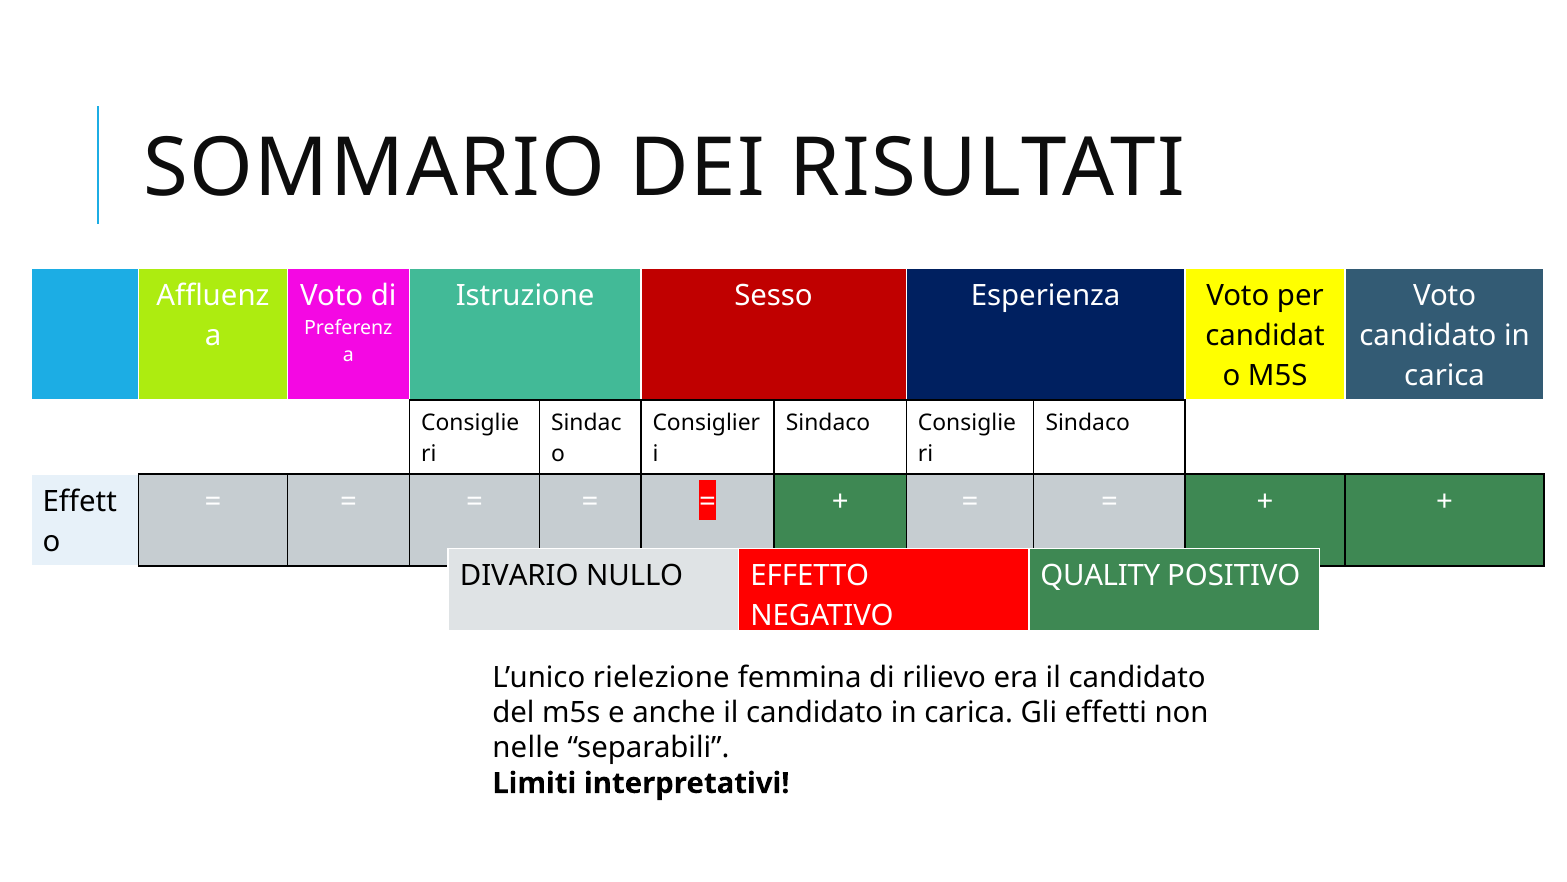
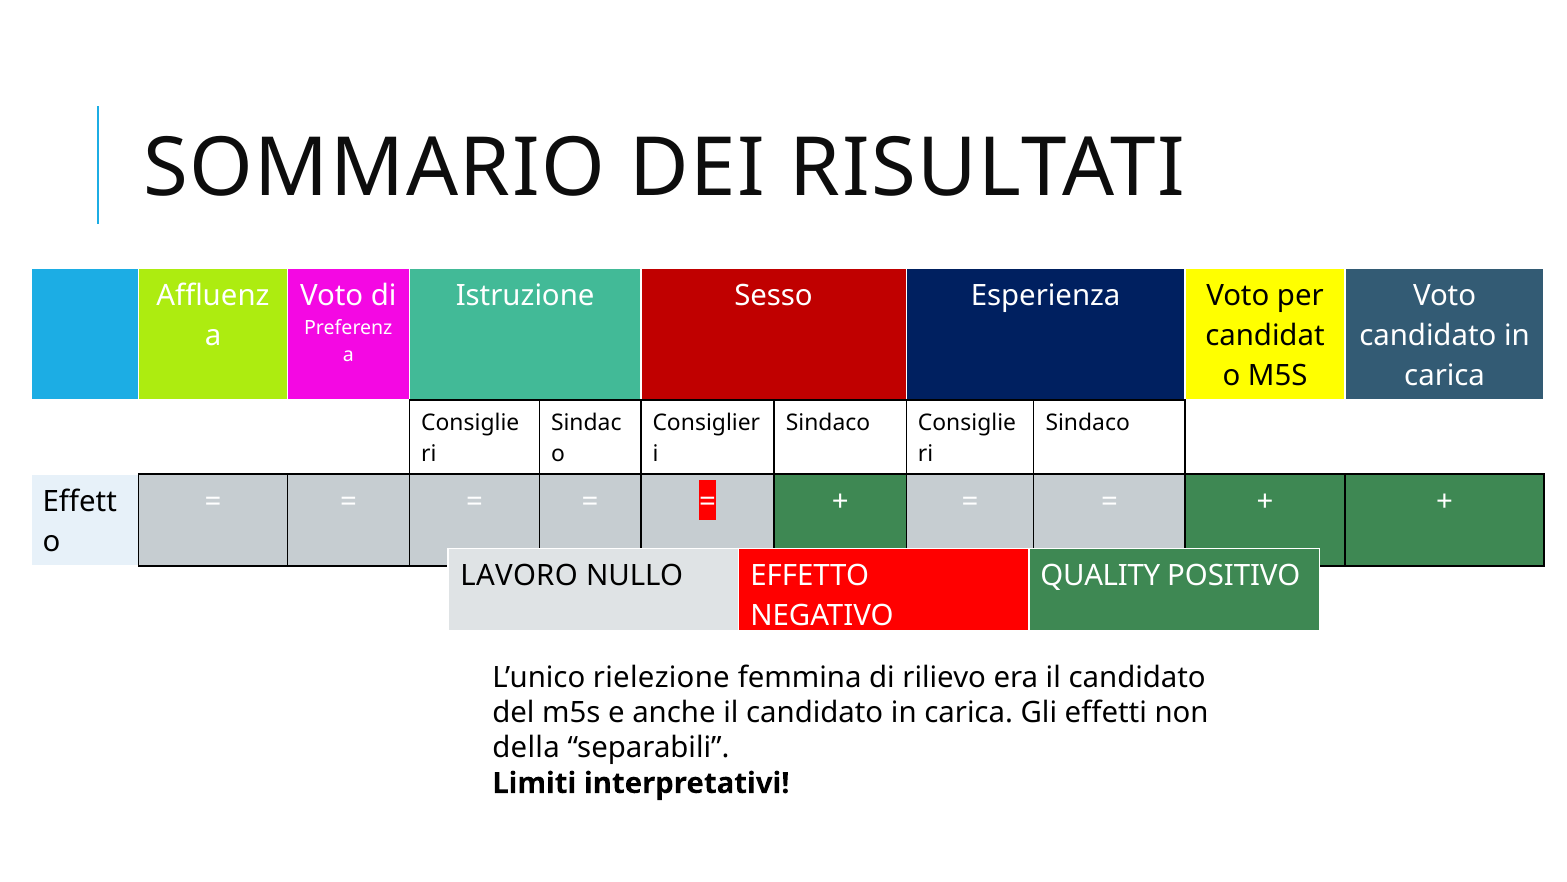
DIVARIO: DIVARIO -> LAVORO (519, 576)
nelle: nelle -> della (526, 748)
